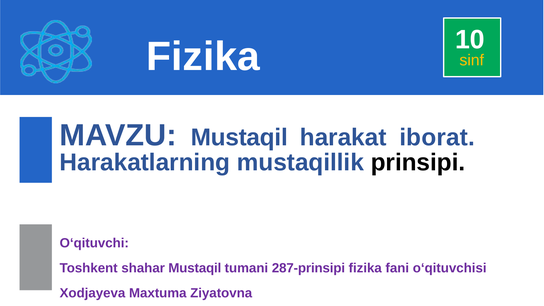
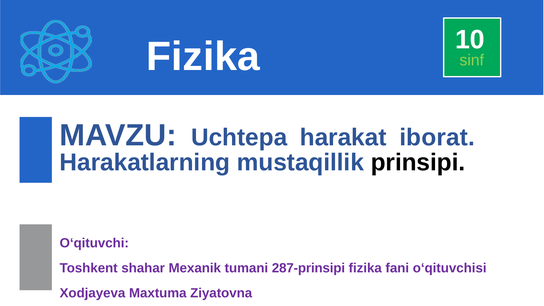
sinf colour: yellow -> light green (472, 60)
MAVZU Mustaqil: Mustaqil -> Uchtepa (239, 138)
shahar Mustaqil: Mustaqil -> Mexanik (195, 268)
